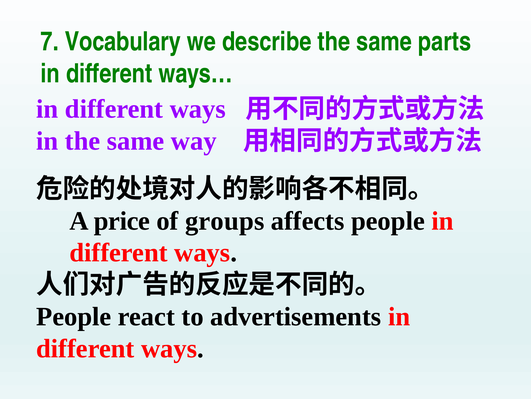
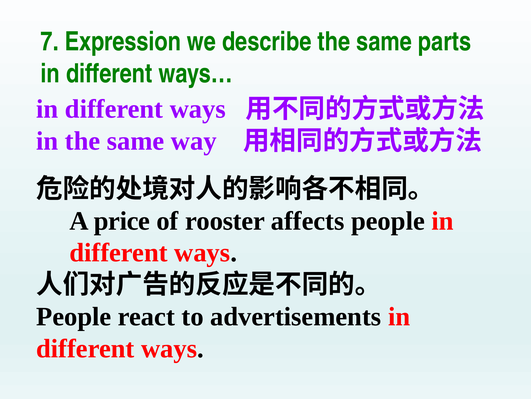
Vocabulary: Vocabulary -> Expression (123, 42)
groups: groups -> rooster (225, 221)
